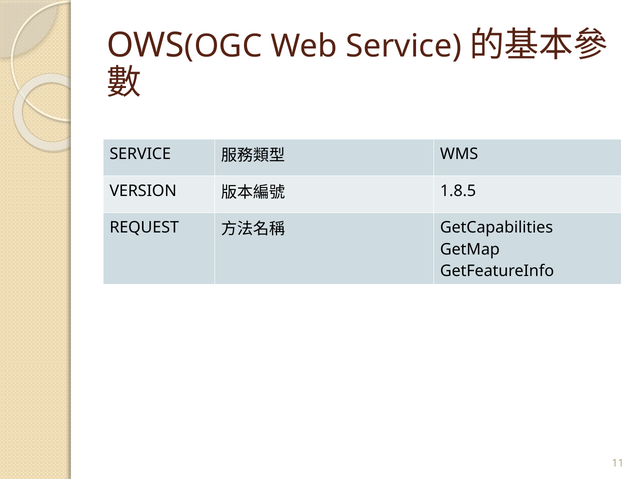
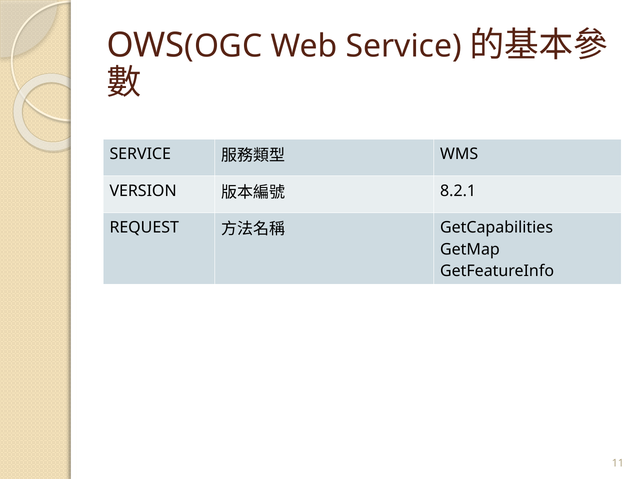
1.8.5: 1.8.5 -> 8.2.1 (458, 191)
